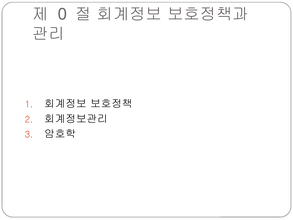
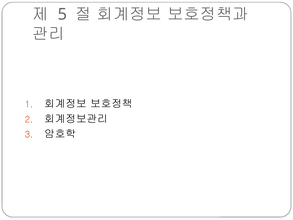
0: 0 -> 5 (62, 14)
